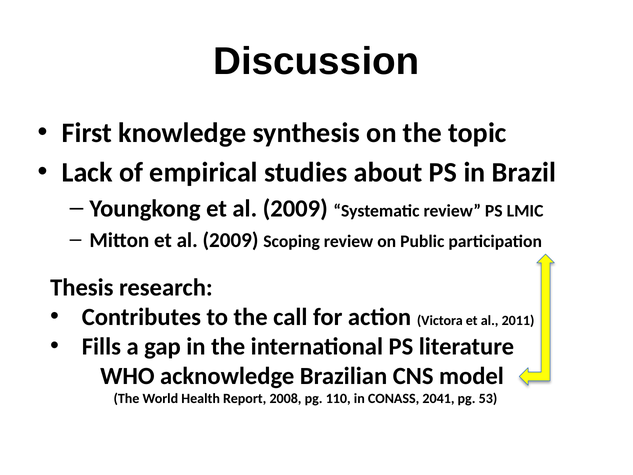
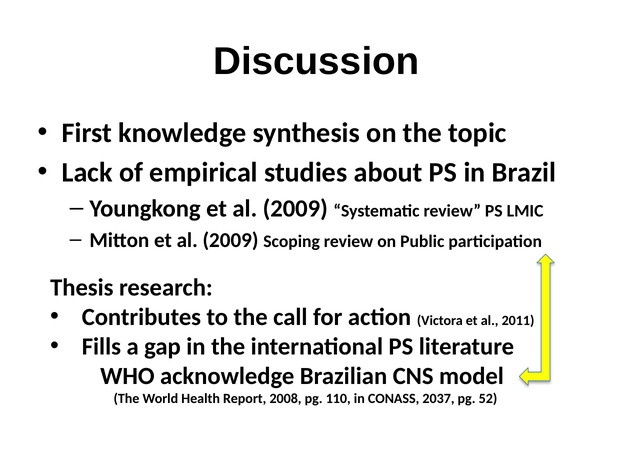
2041: 2041 -> 2037 (438, 399)
53: 53 -> 52 (488, 399)
